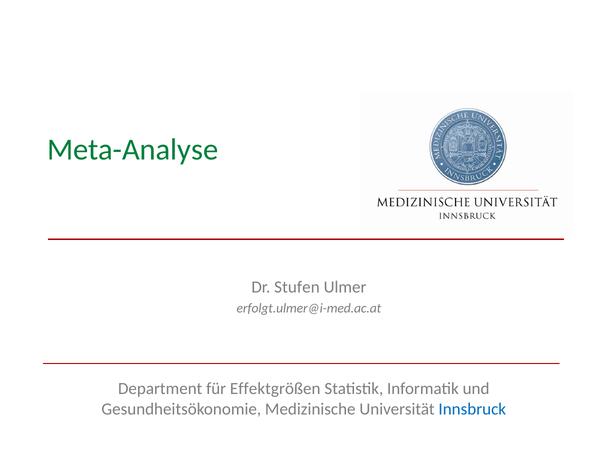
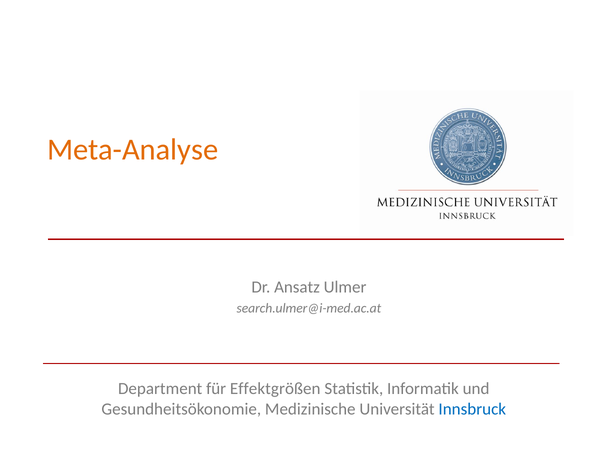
Meta-Analyse colour: green -> orange (133, 150)
Stufen: Stufen -> Ansatz (297, 287)
erfolgt.ulmer@i-med.ac.at: erfolgt.ulmer@i-med.ac.at -> search.ulmer@i-med.ac.at (309, 308)
